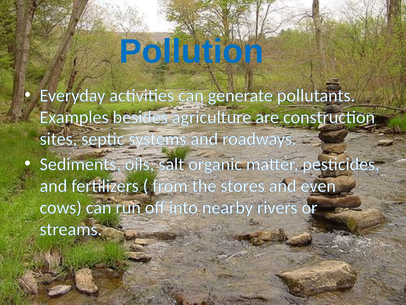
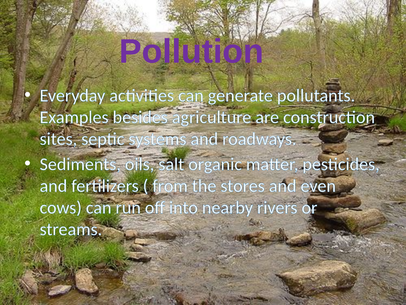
Pollution colour: blue -> purple (191, 52)
